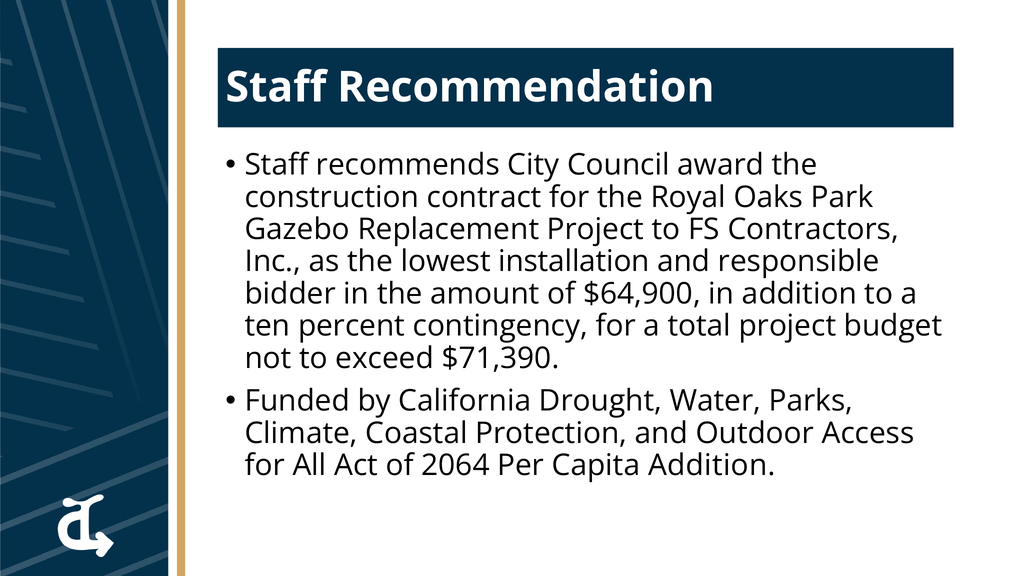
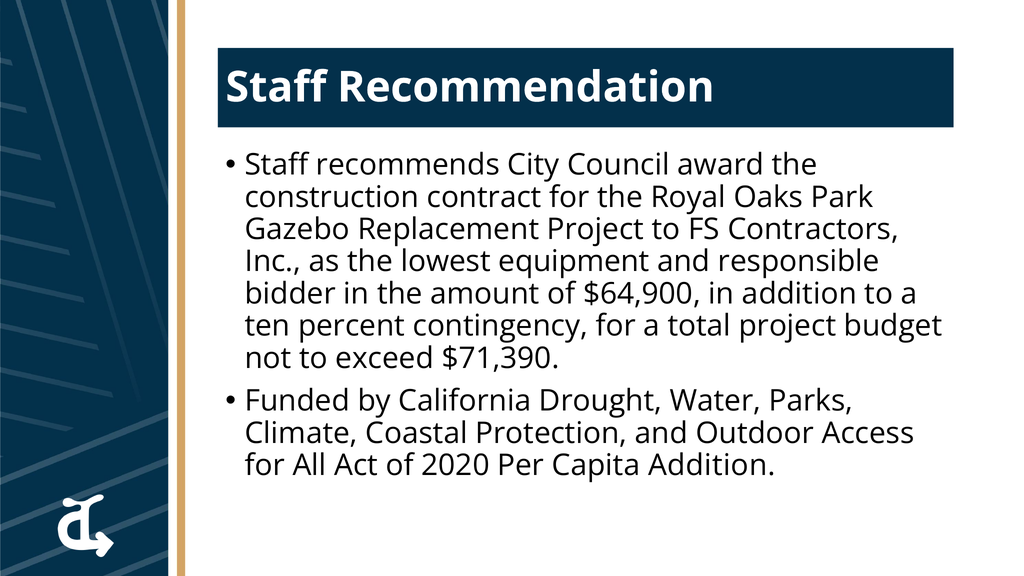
installation: installation -> equipment (574, 262)
2064: 2064 -> 2020 (455, 465)
